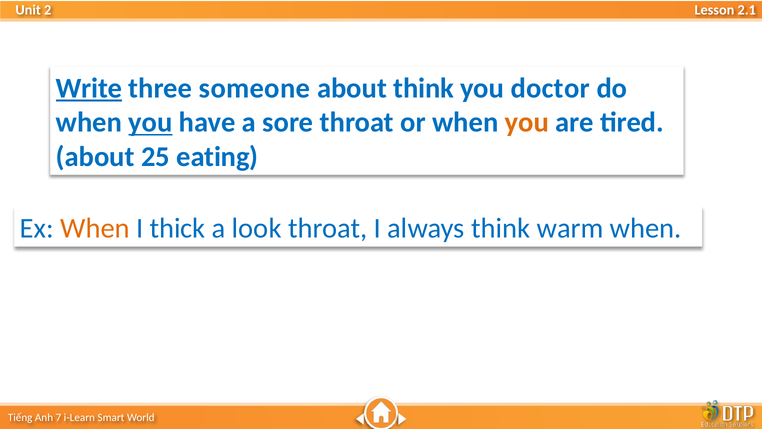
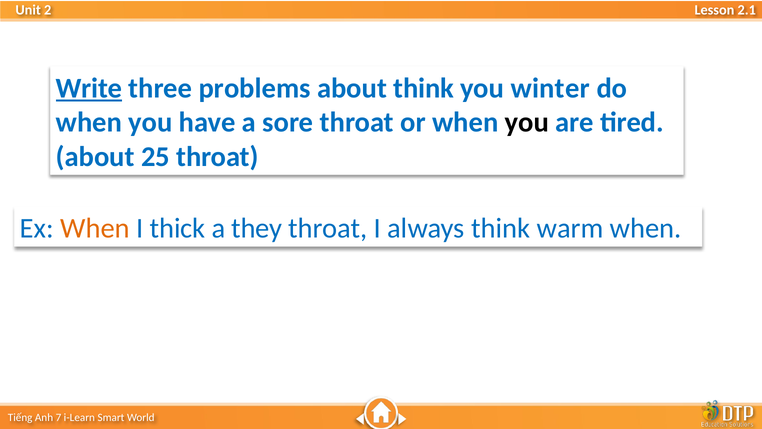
someone: someone -> problems (255, 88)
doctor: doctor -> winter (550, 88)
you underline: present -> none (150, 122)
you colour: orange -> black (527, 122)
25 eating: eating -> throat (217, 157)
look: look -> they (257, 228)
